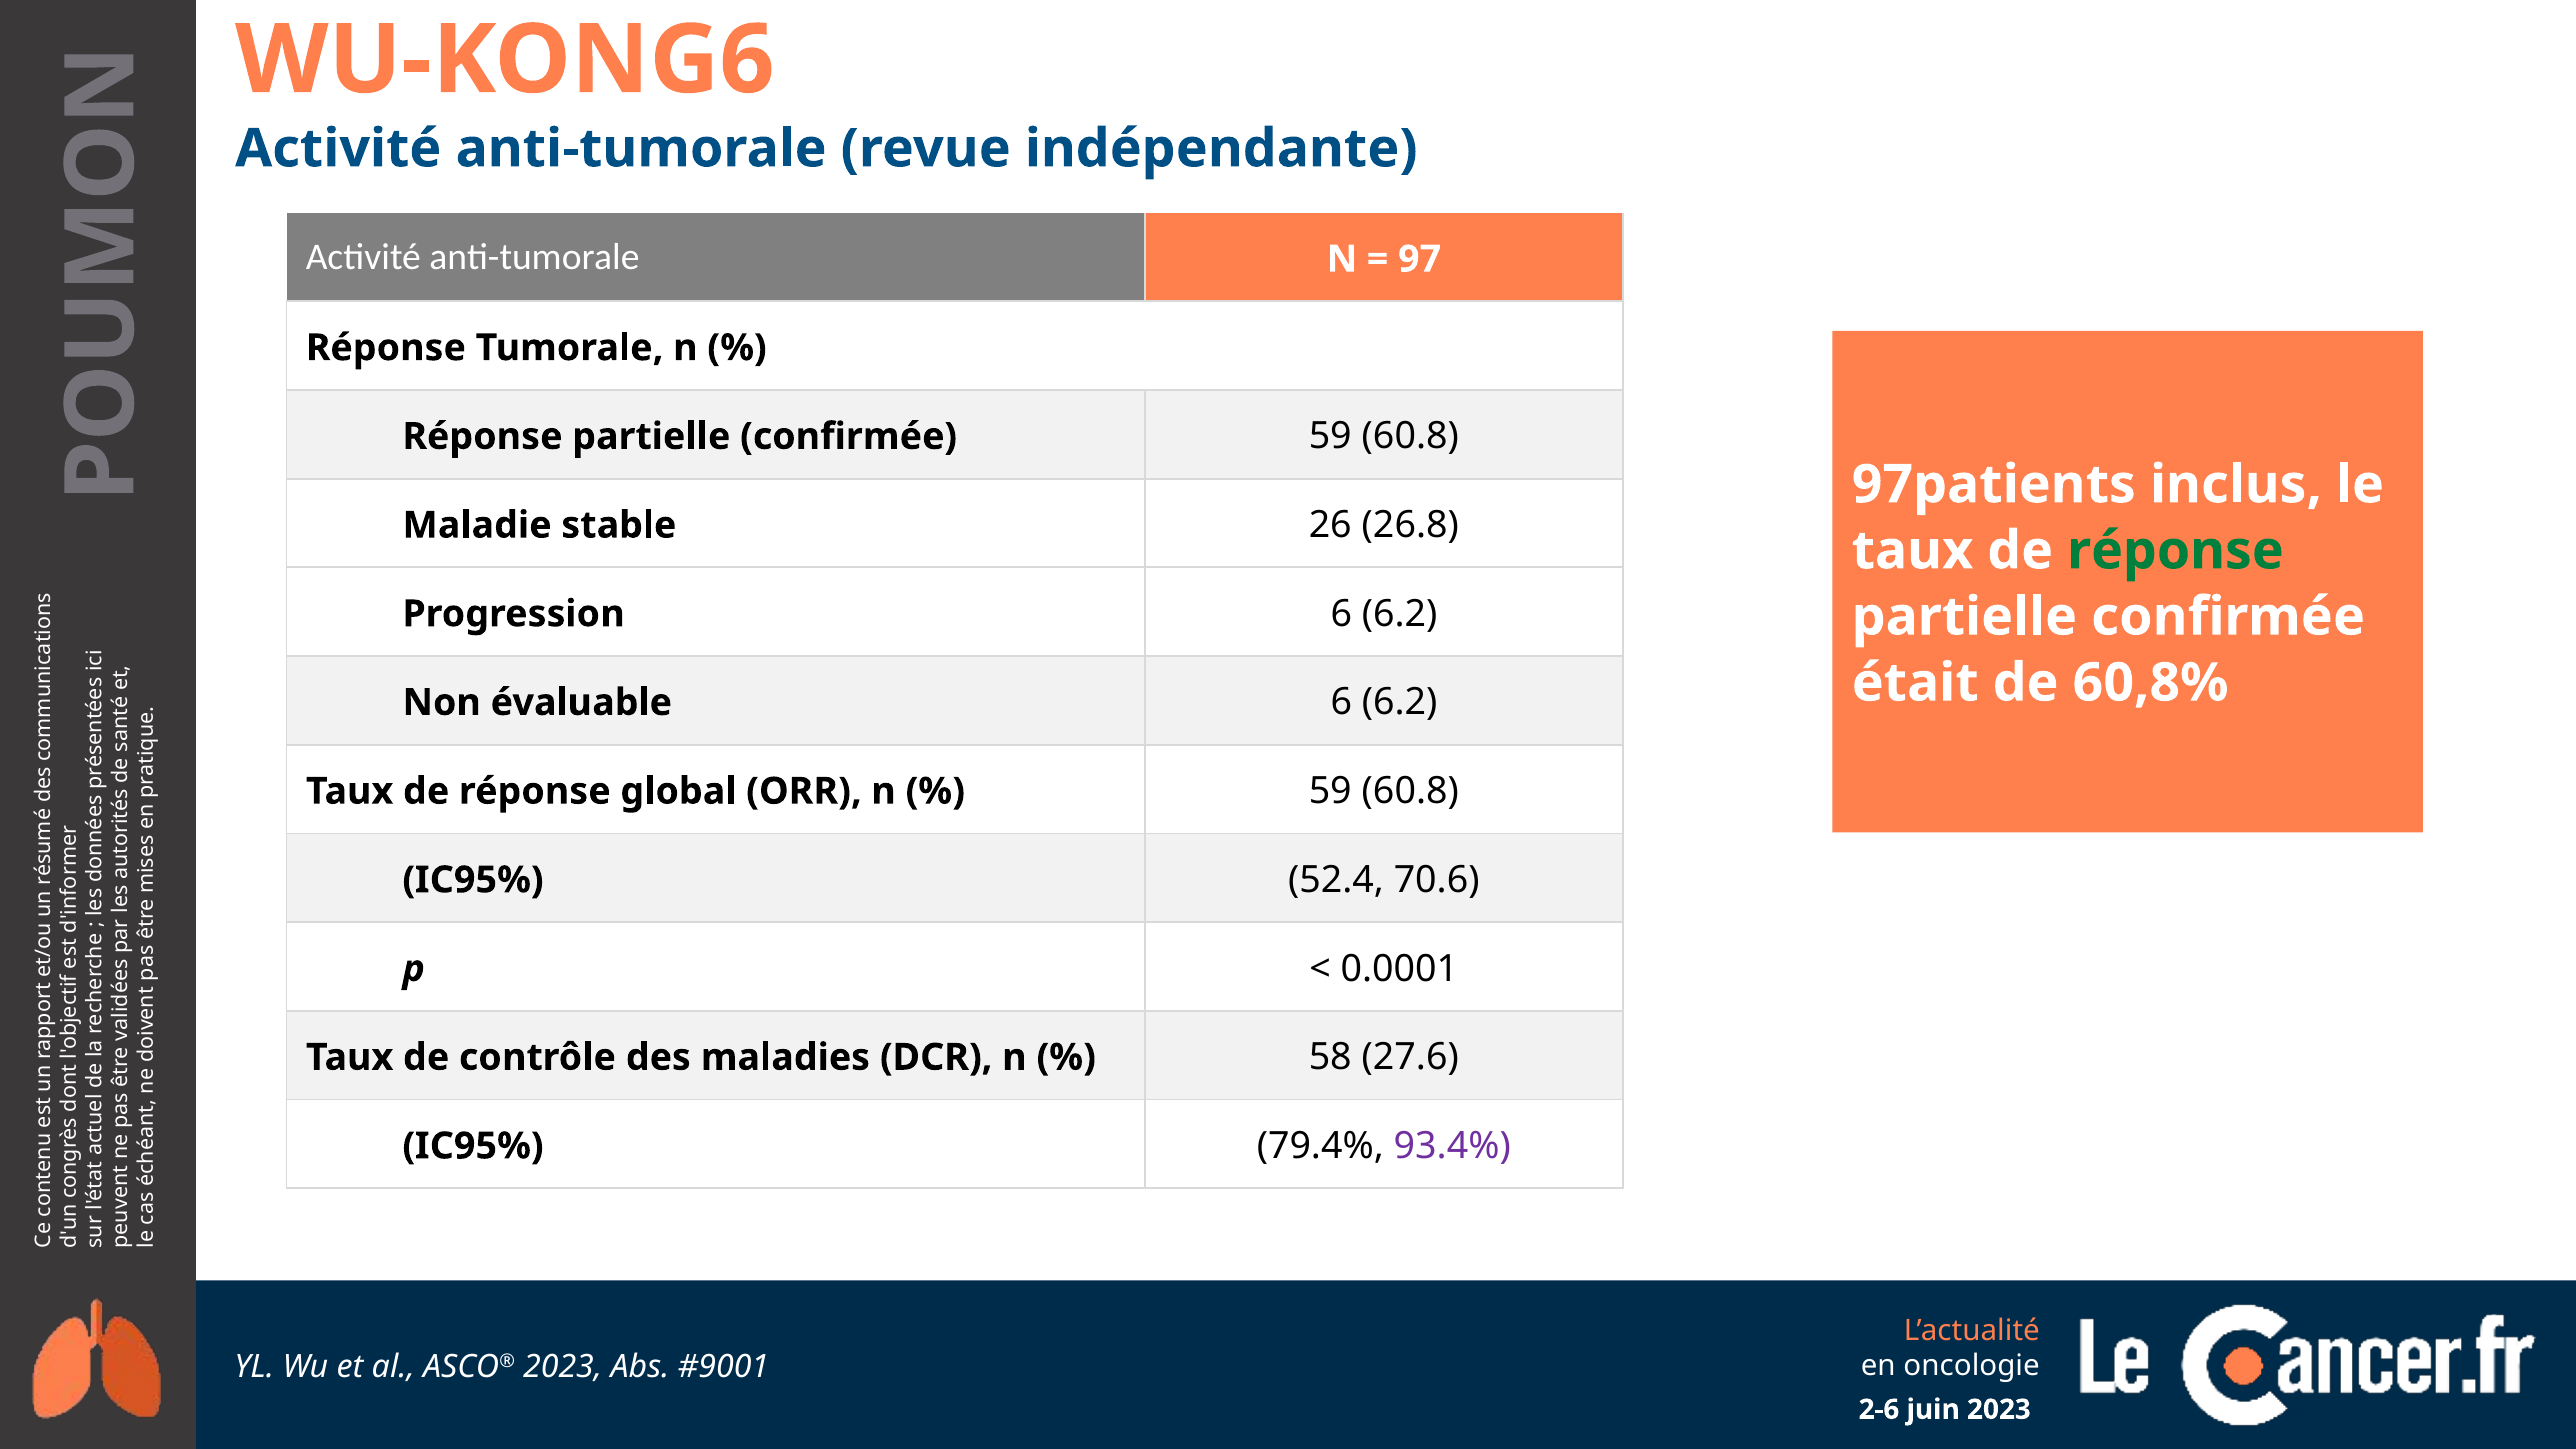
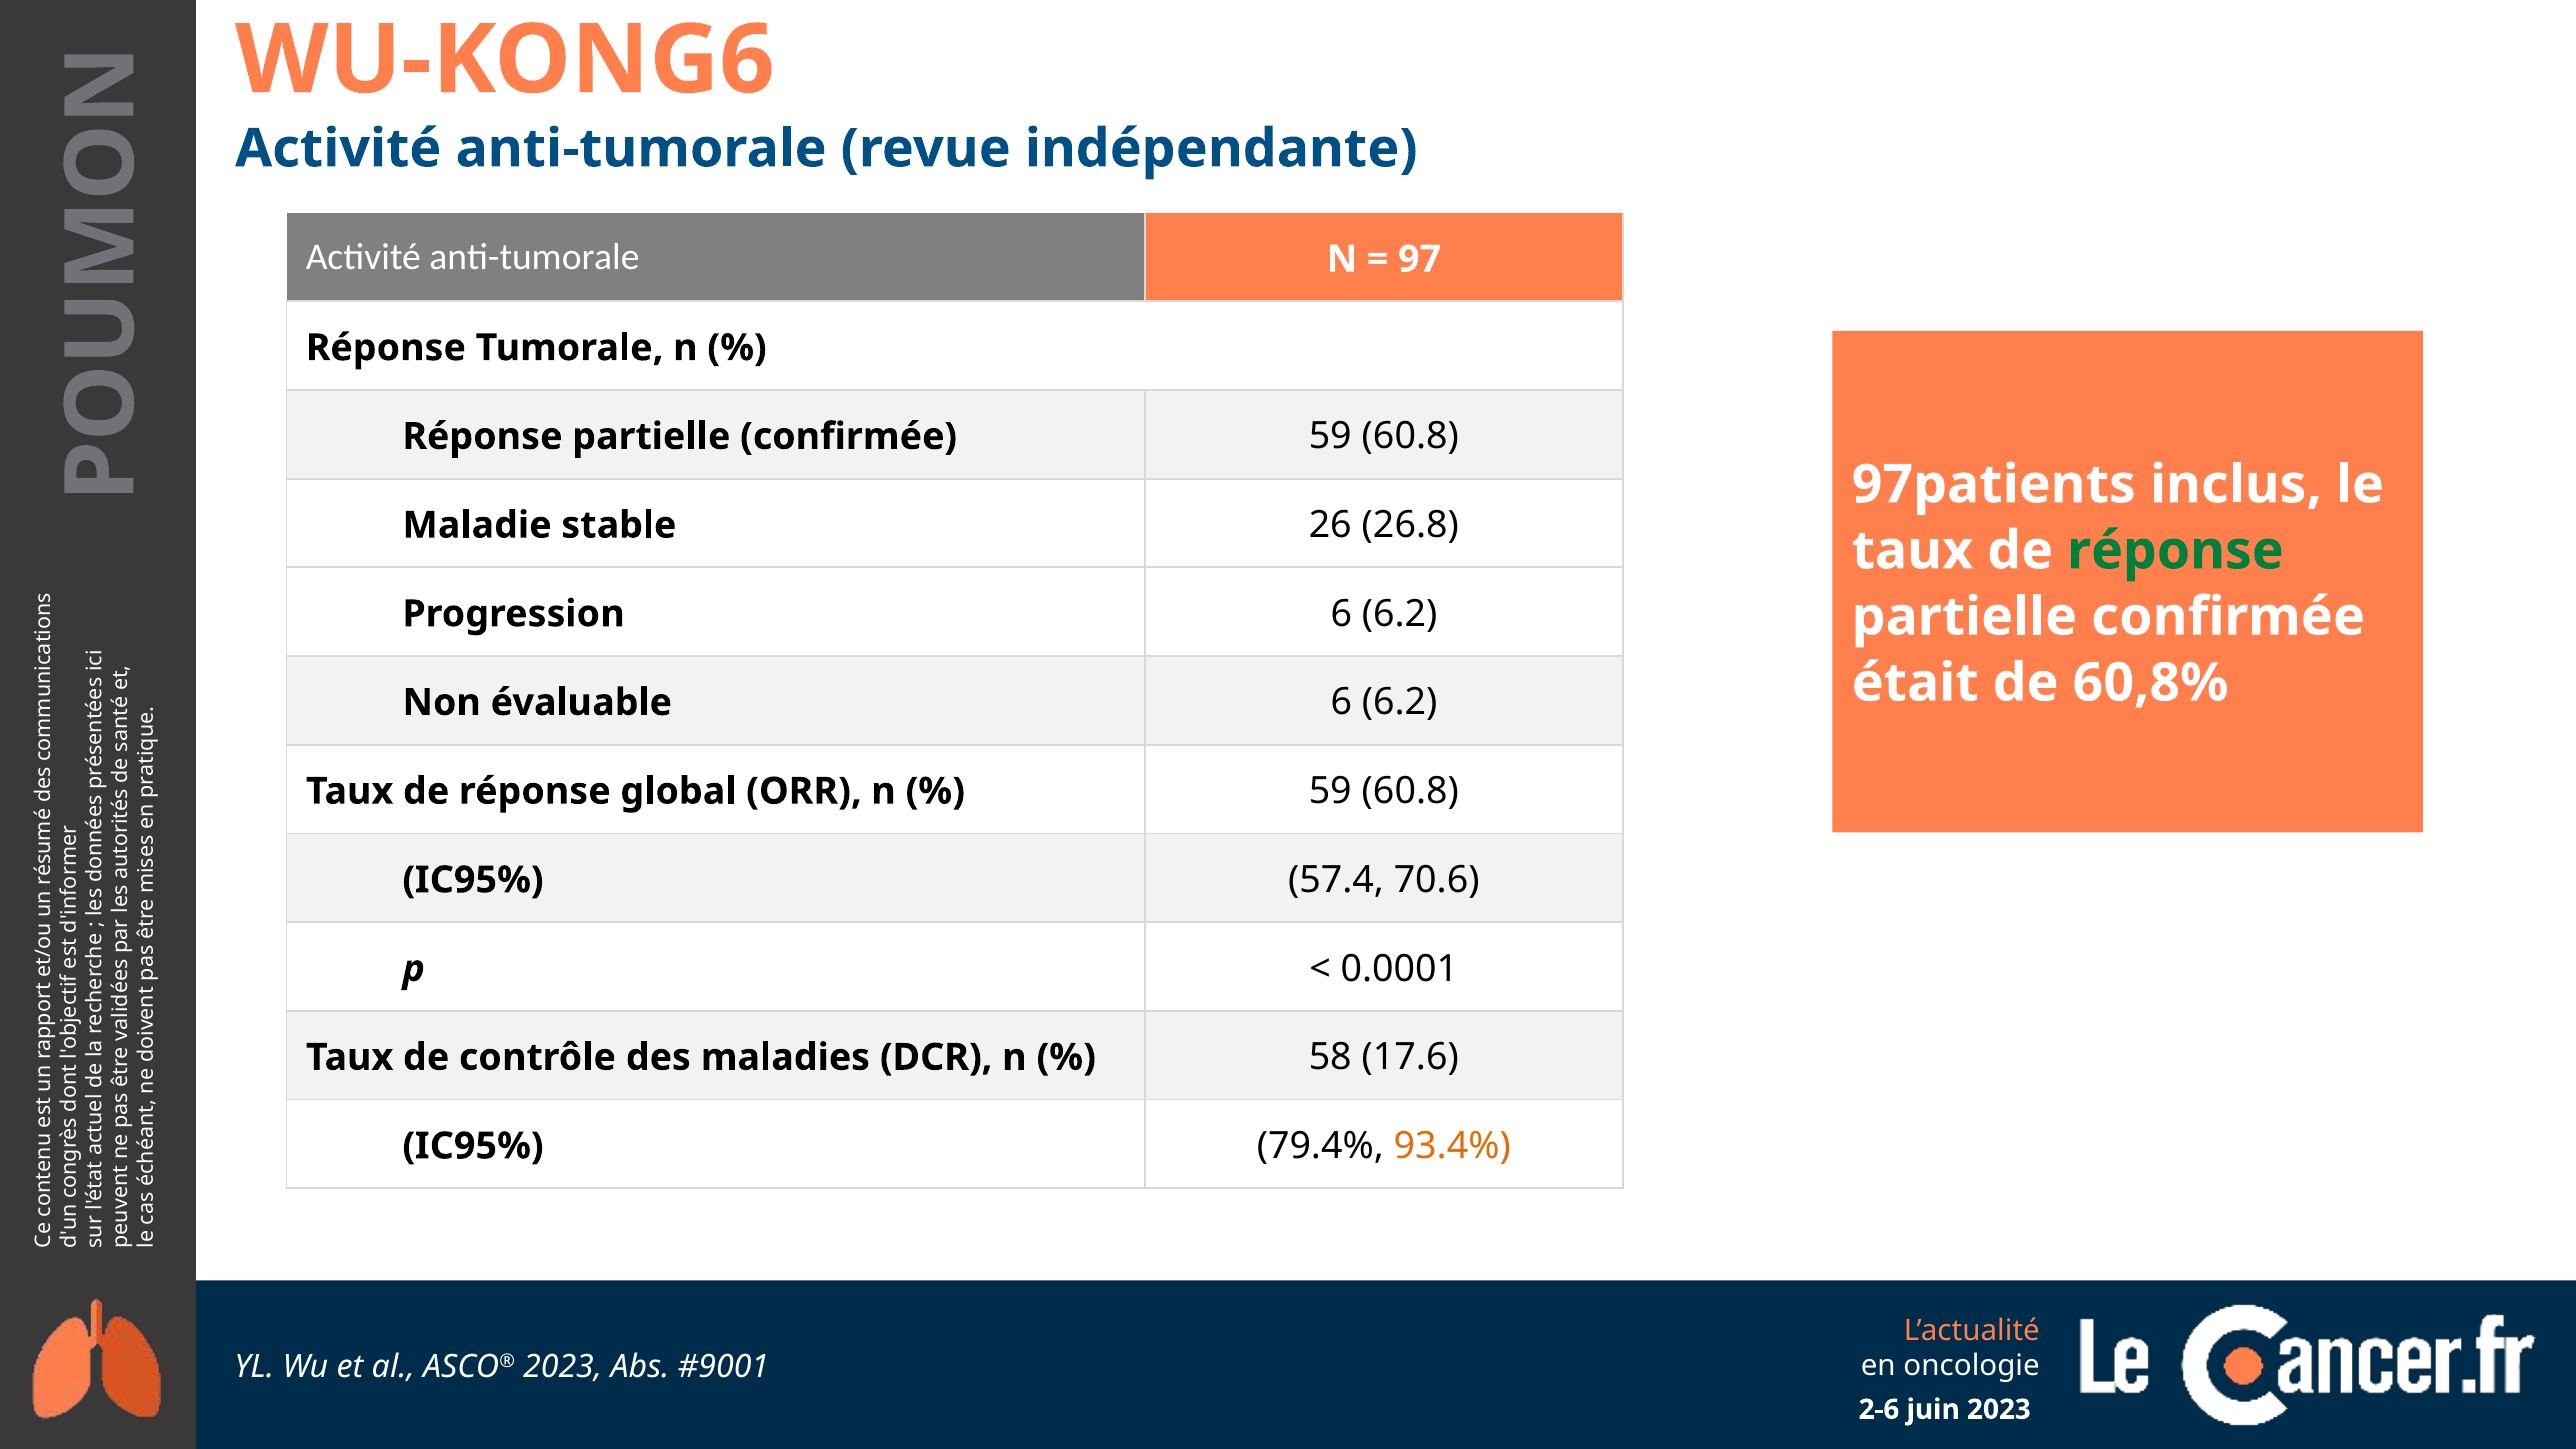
52.4: 52.4 -> 57.4 (1336, 880)
27.6: 27.6 -> 17.6 (1410, 1057)
93.4% colour: purple -> orange (1452, 1146)
